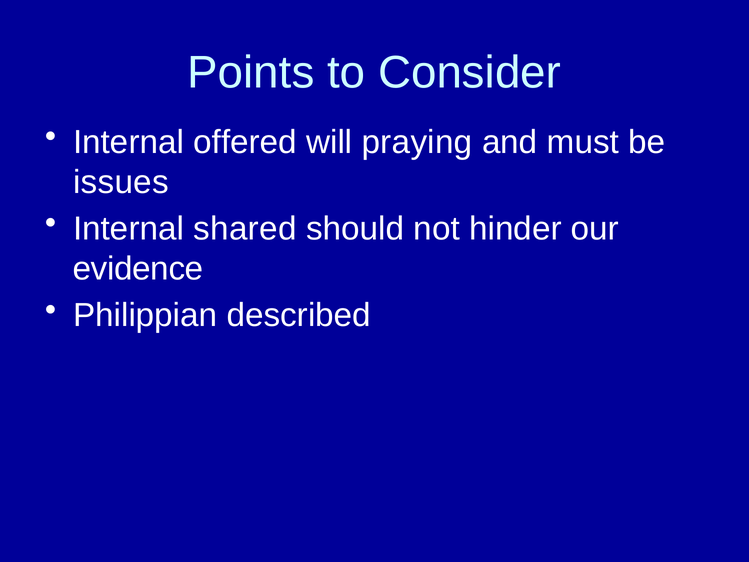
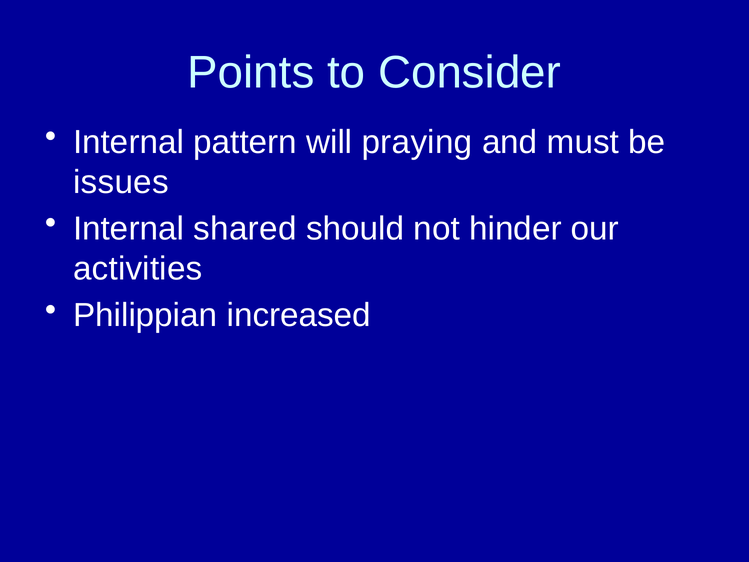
offered: offered -> pattern (245, 142)
evidence: evidence -> activities (138, 269)
described: described -> increased (299, 315)
